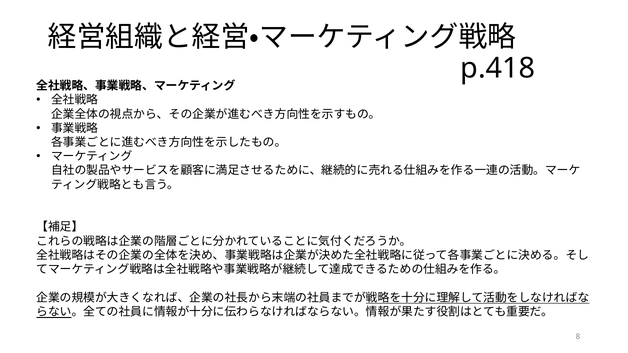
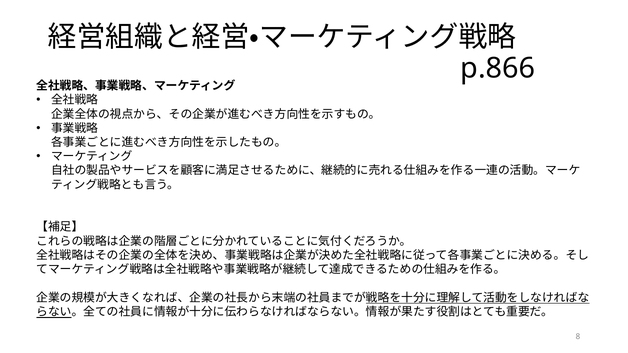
p.418: p.418 -> p.866 (498, 68)
